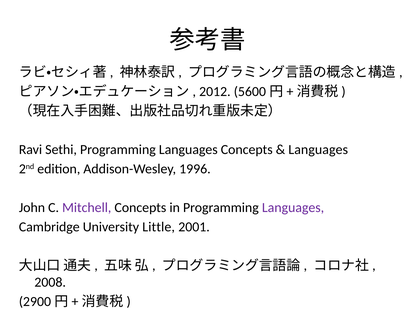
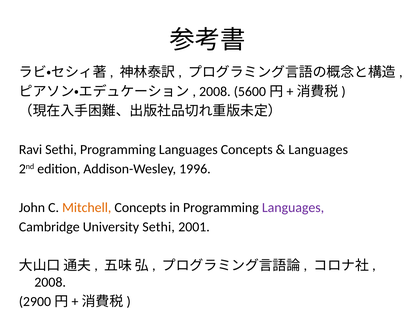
2012: 2012 -> 2008 (215, 92)
Mitchell colour: purple -> orange (87, 208)
University Little: Little -> Sethi (159, 227)
